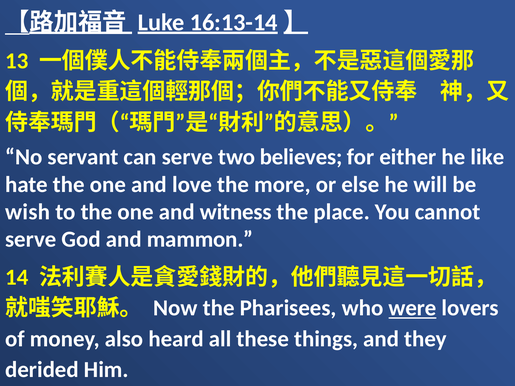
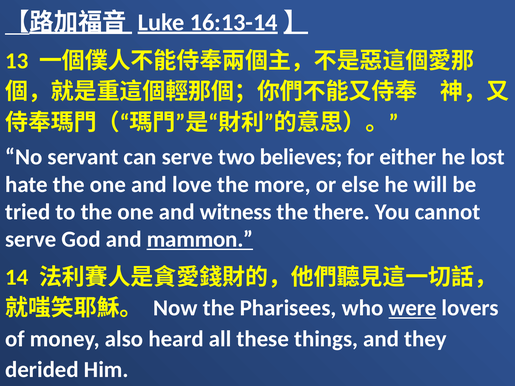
like: like -> lost (488, 157)
wish: wish -> tried (28, 212)
place: place -> there (342, 212)
mammon underline: none -> present (200, 240)
